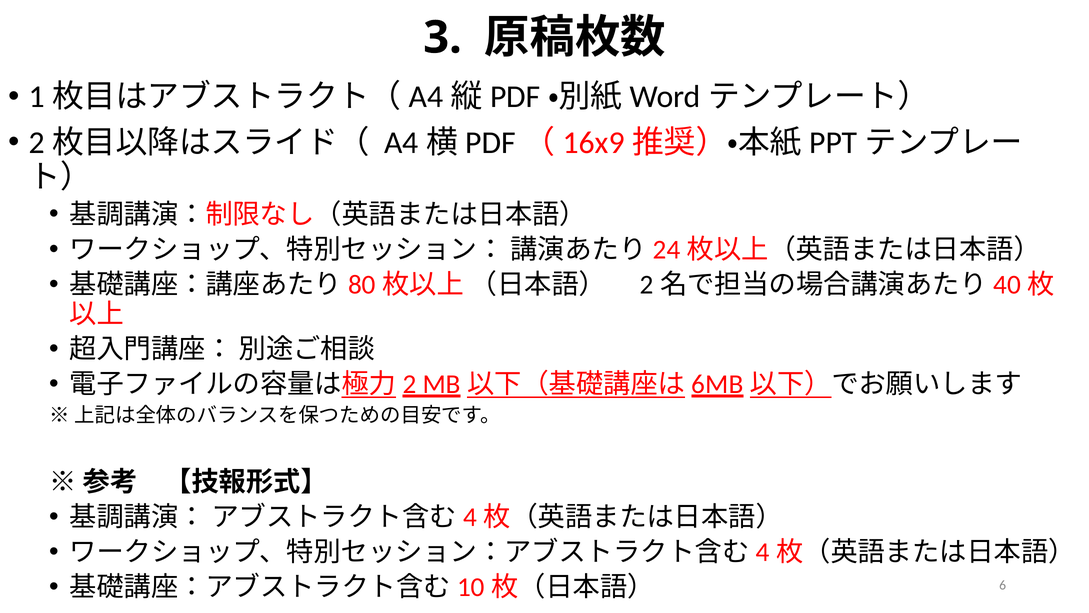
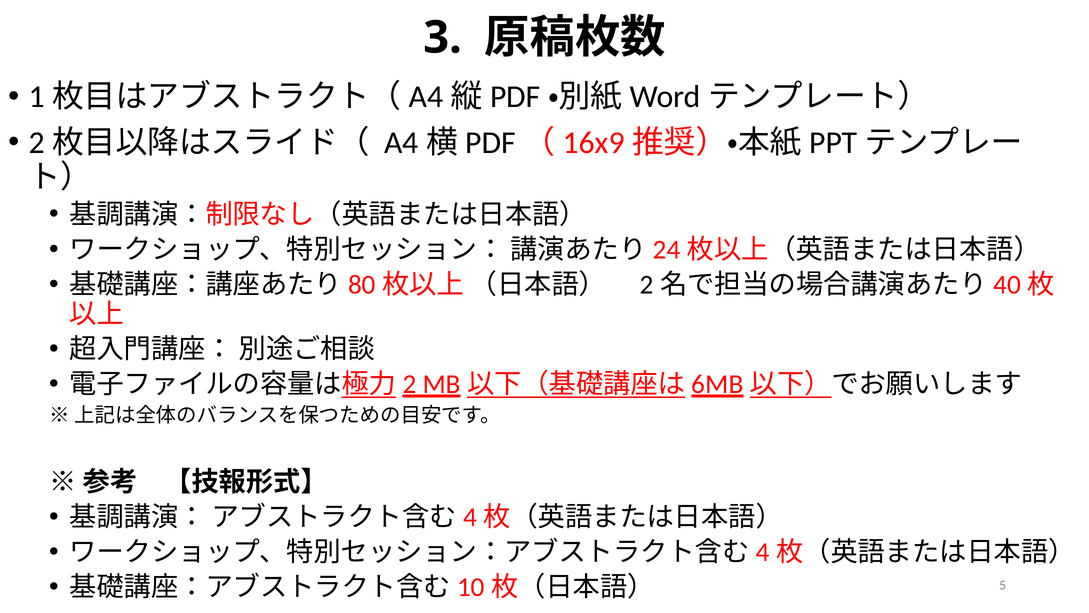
6: 6 -> 5 (1003, 585)
